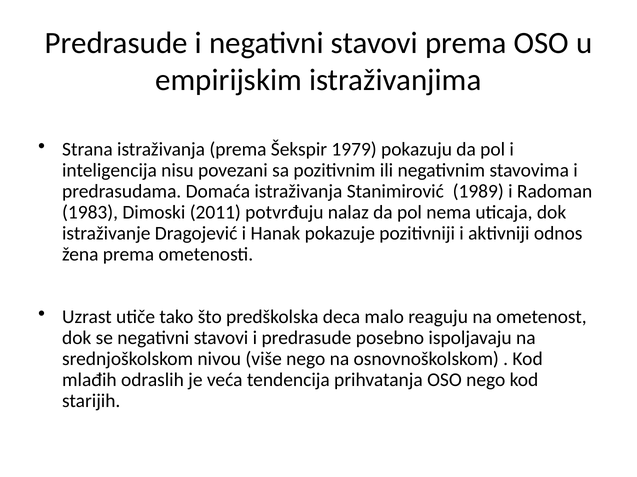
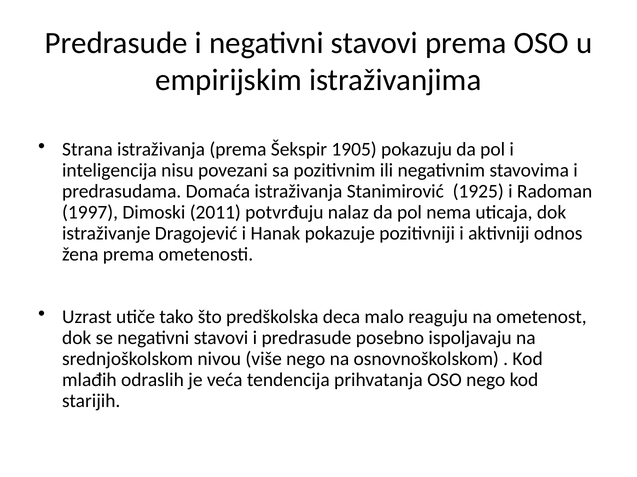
1979: 1979 -> 1905 (354, 150)
1989: 1989 -> 1925 (478, 192)
1983: 1983 -> 1997 (90, 213)
